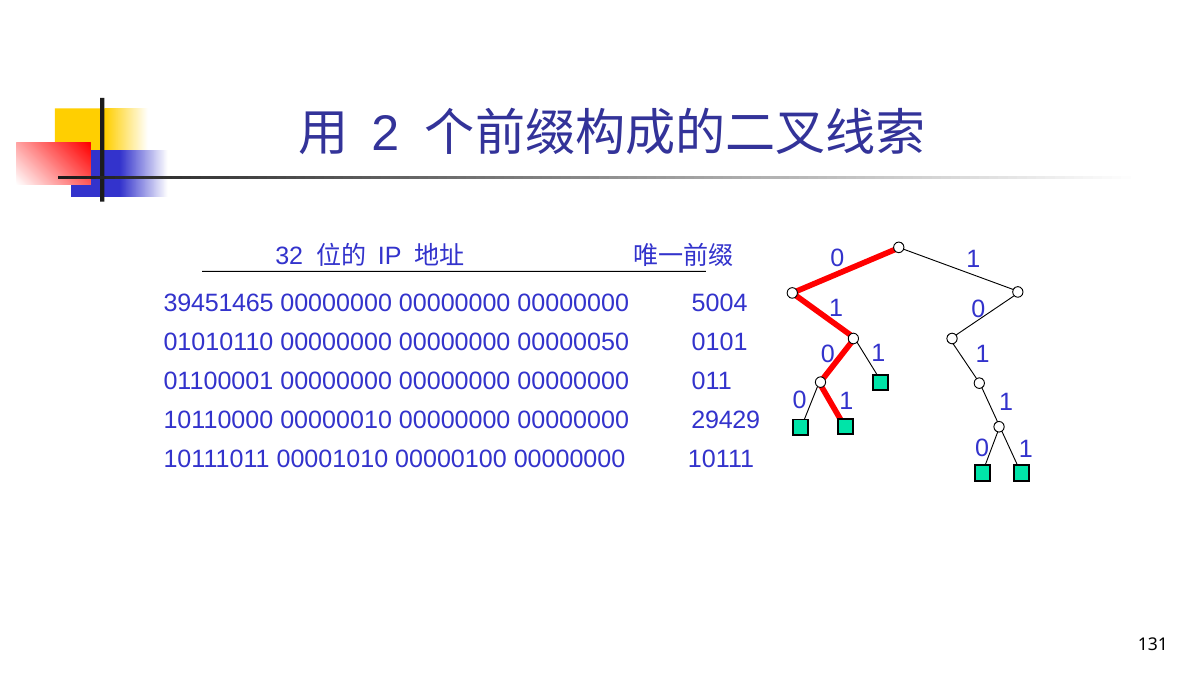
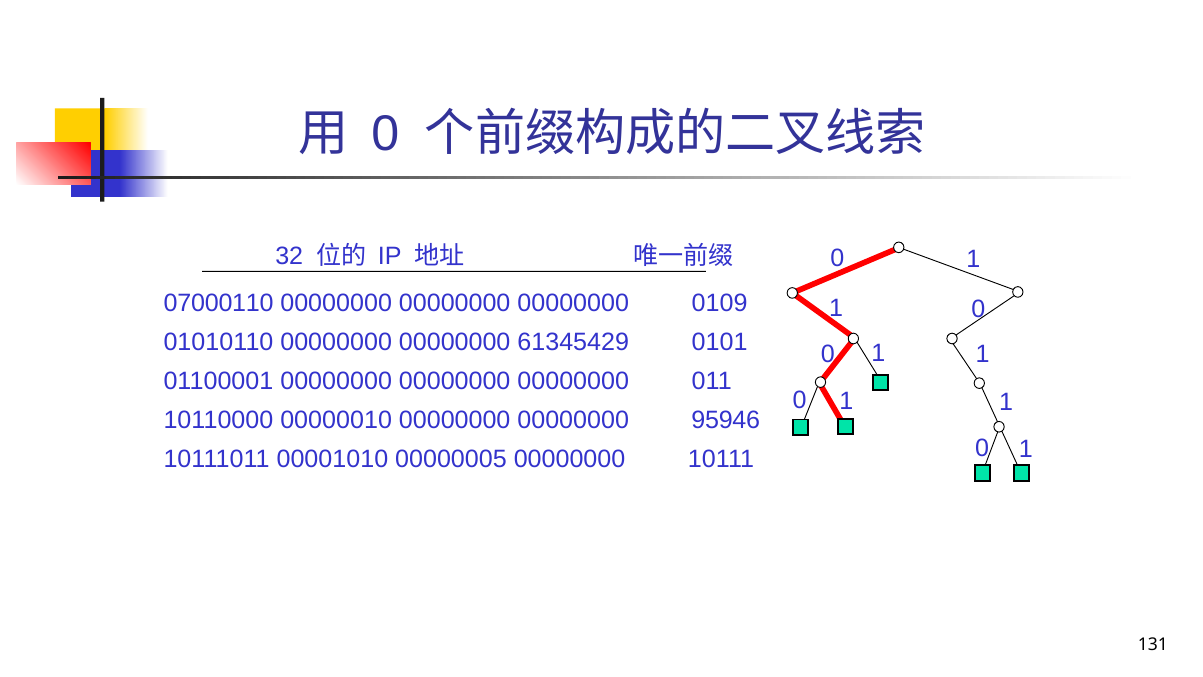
2: 2 -> 0 (385, 134)
39451465: 39451465 -> 07000110 (219, 303)
5004: 5004 -> 0109 (720, 303)
00000050: 00000050 -> 61345429 (573, 342)
29429: 29429 -> 95946 (726, 420)
00000100: 00000100 -> 00000005 (451, 459)
